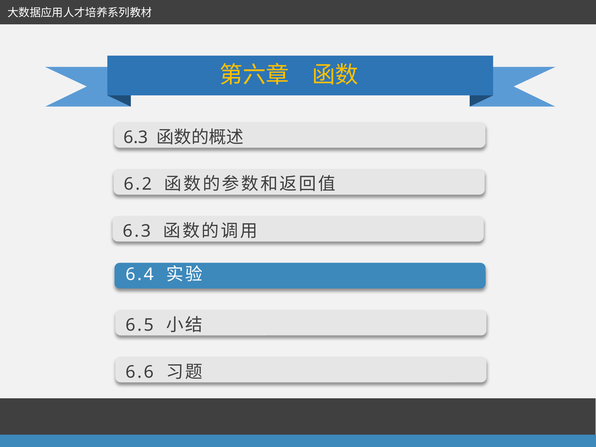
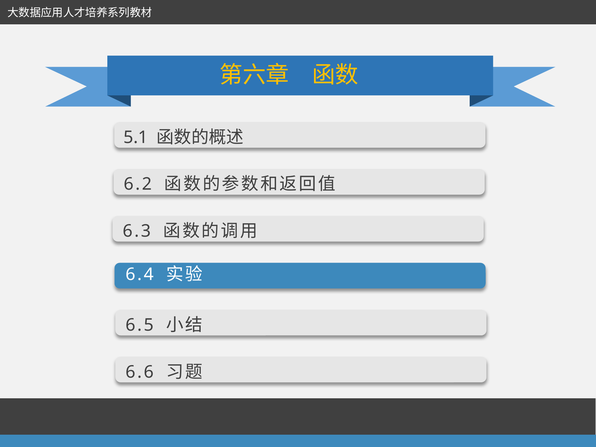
6.3: 6.3 -> 5.1 (136, 137)
